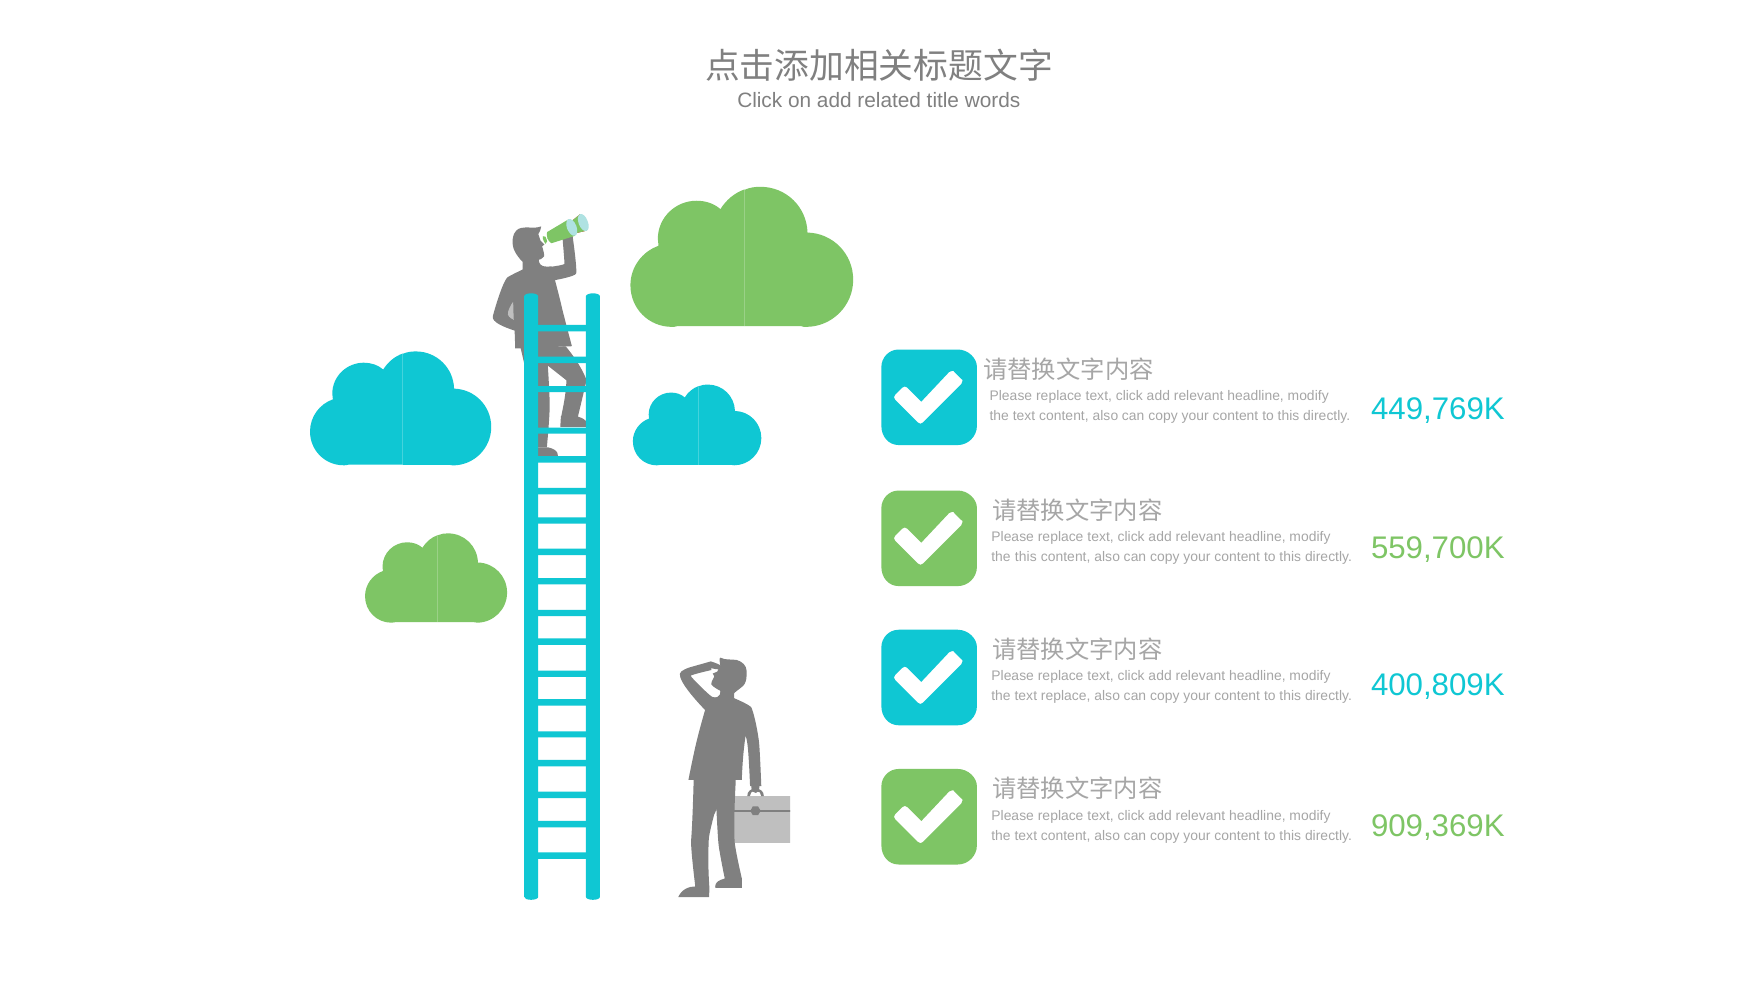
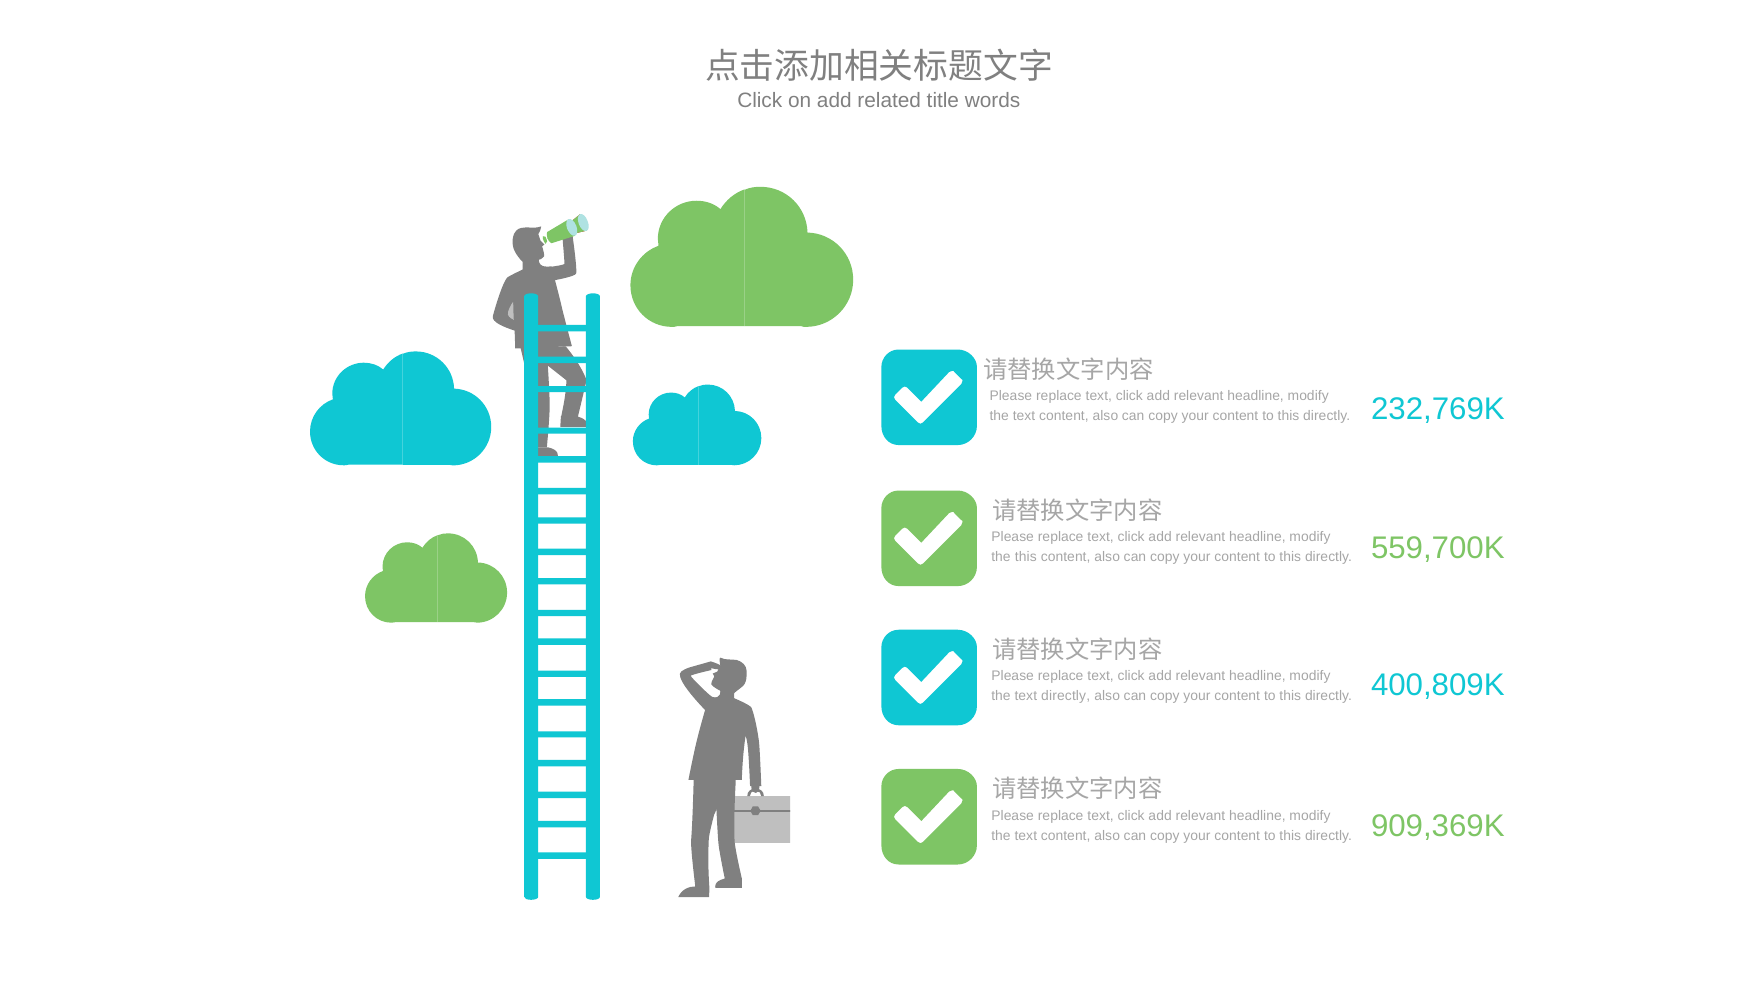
449,769K: 449,769K -> 232,769K (1438, 409)
text replace: replace -> directly (1066, 696)
